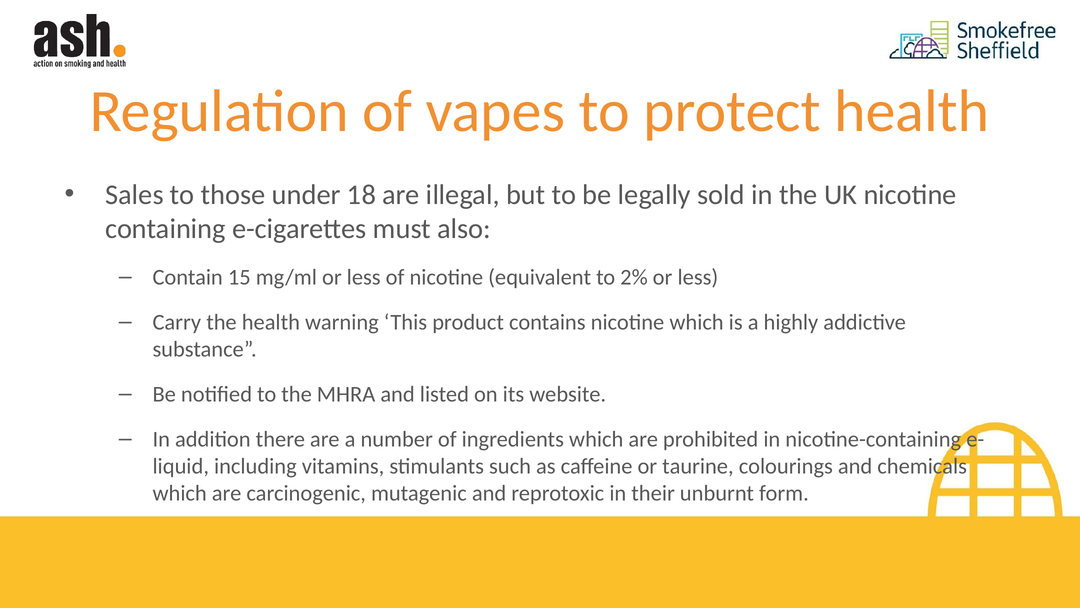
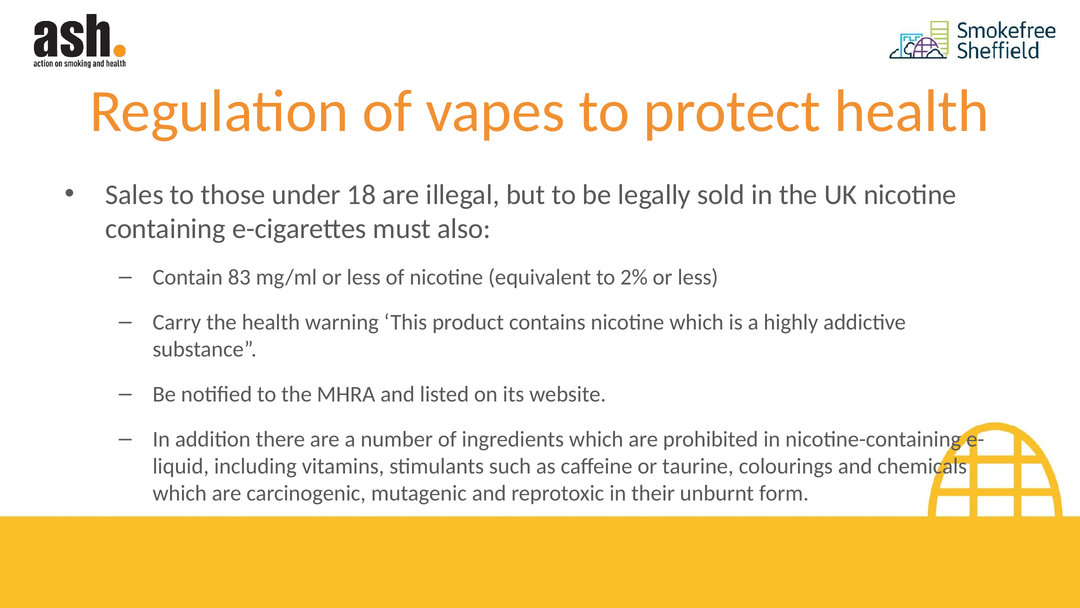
15: 15 -> 83 (239, 277)
